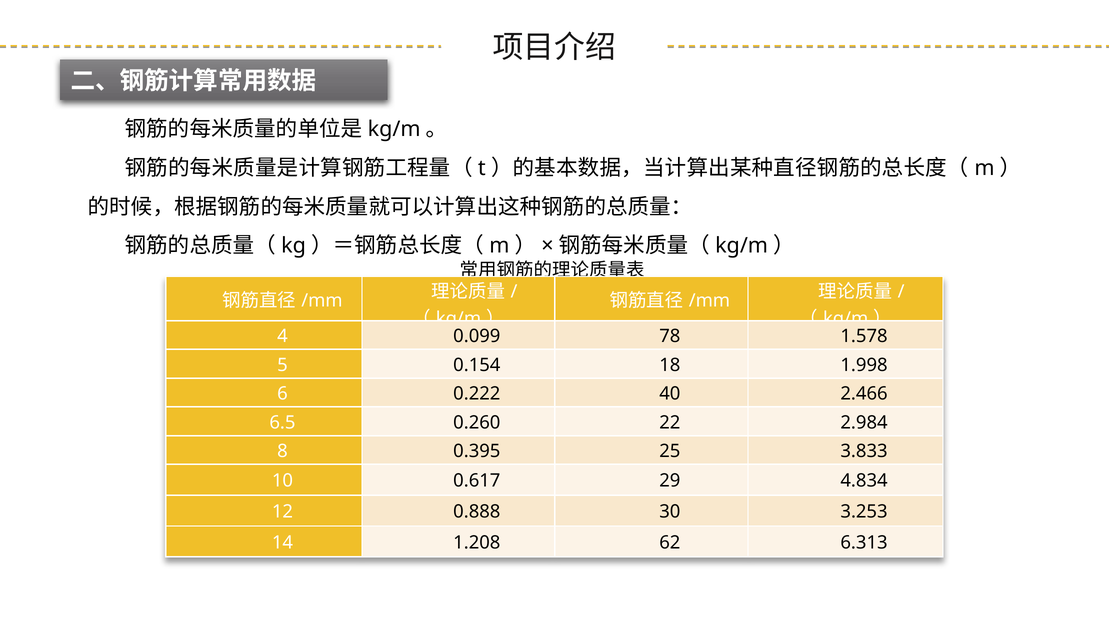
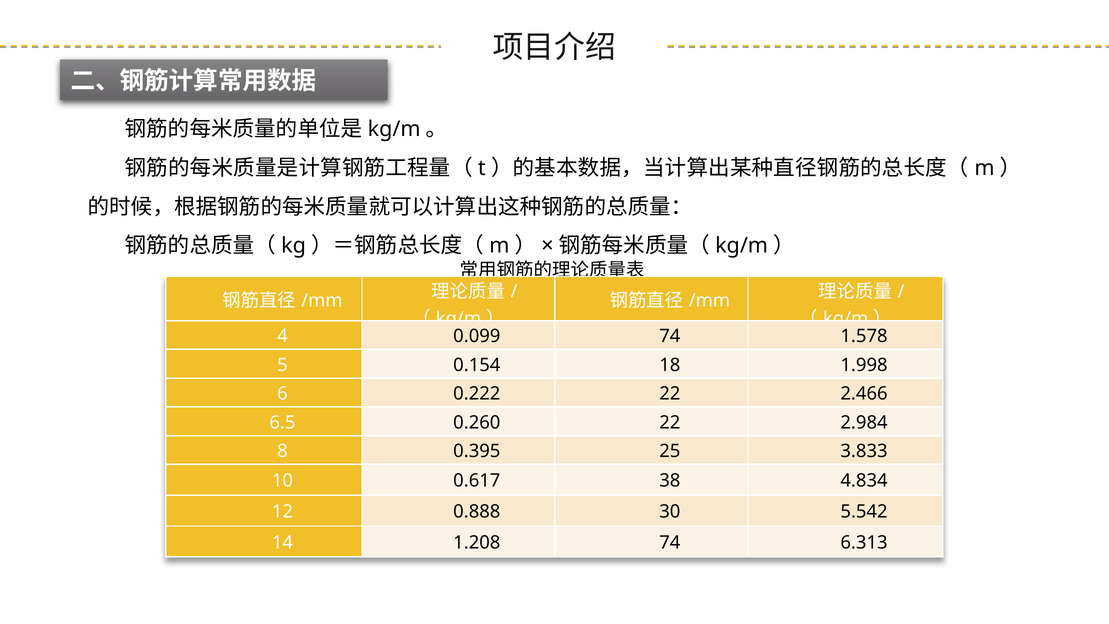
0.099 78: 78 -> 74 (670, 336)
0.222 40: 40 -> 22 (670, 394)
29: 29 -> 38 (670, 481)
3.253: 3.253 -> 5.542 (864, 512)
1.208 62: 62 -> 74 (670, 542)
